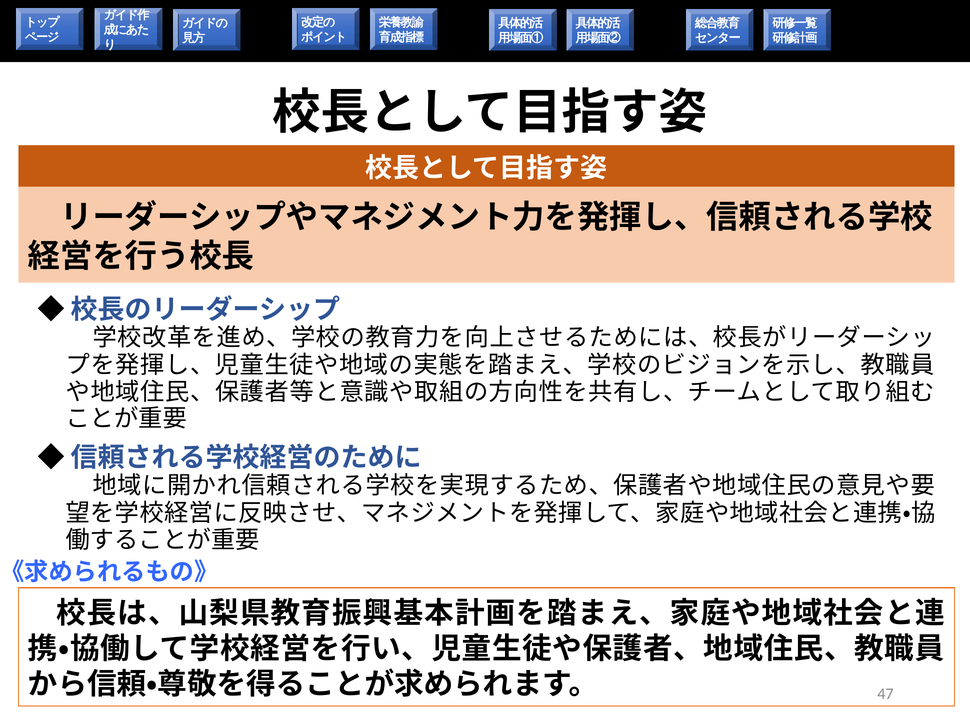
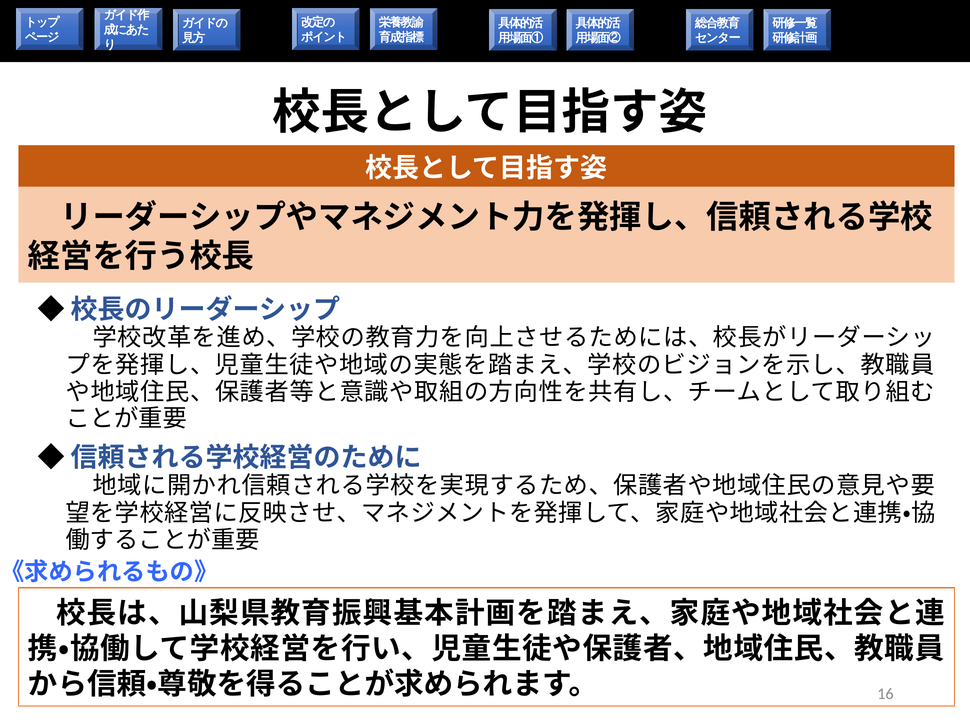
47: 47 -> 16 (885, 695)
